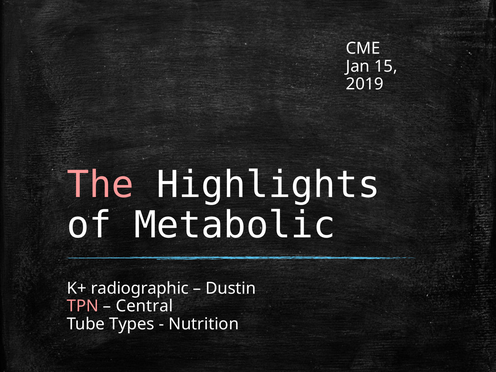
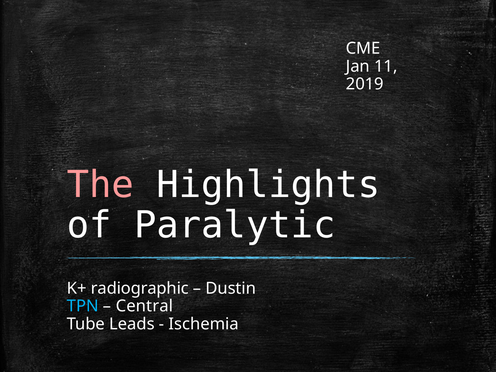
15: 15 -> 11 (386, 66)
Metabolic: Metabolic -> Paralytic (235, 225)
TPN colour: pink -> light blue (83, 306)
Types: Types -> Leads (132, 324)
Nutrition: Nutrition -> Ischemia (204, 324)
